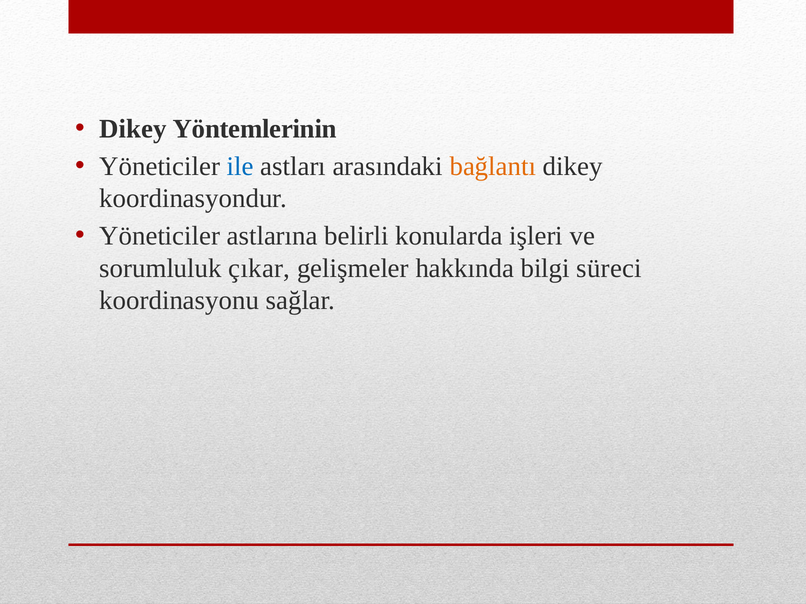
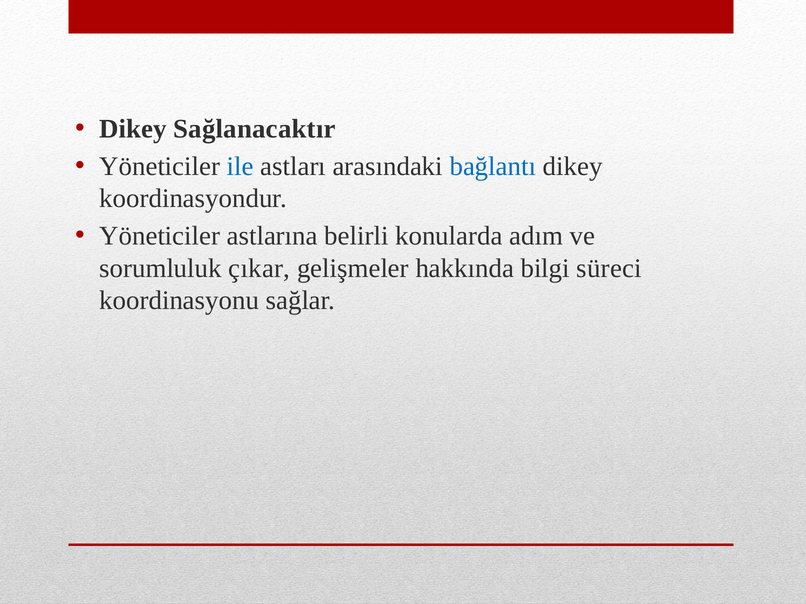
Yöntemlerinin: Yöntemlerinin -> Sağlanacaktır (254, 129)
bağlantı colour: orange -> blue (493, 166)
işleri: işleri -> adım (536, 236)
